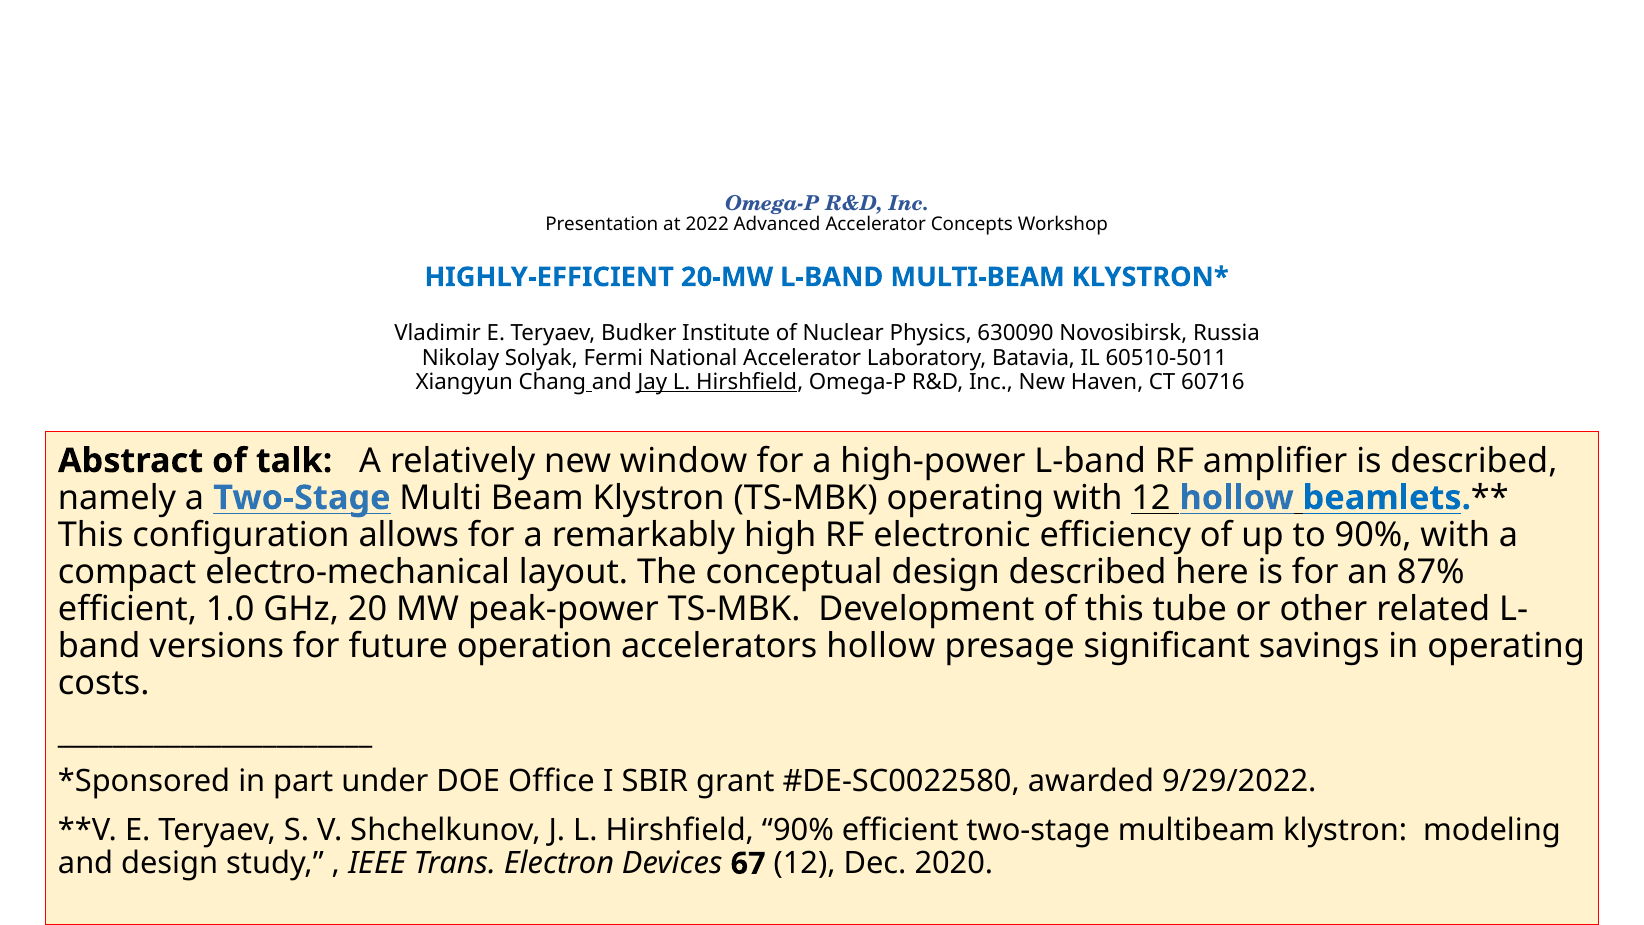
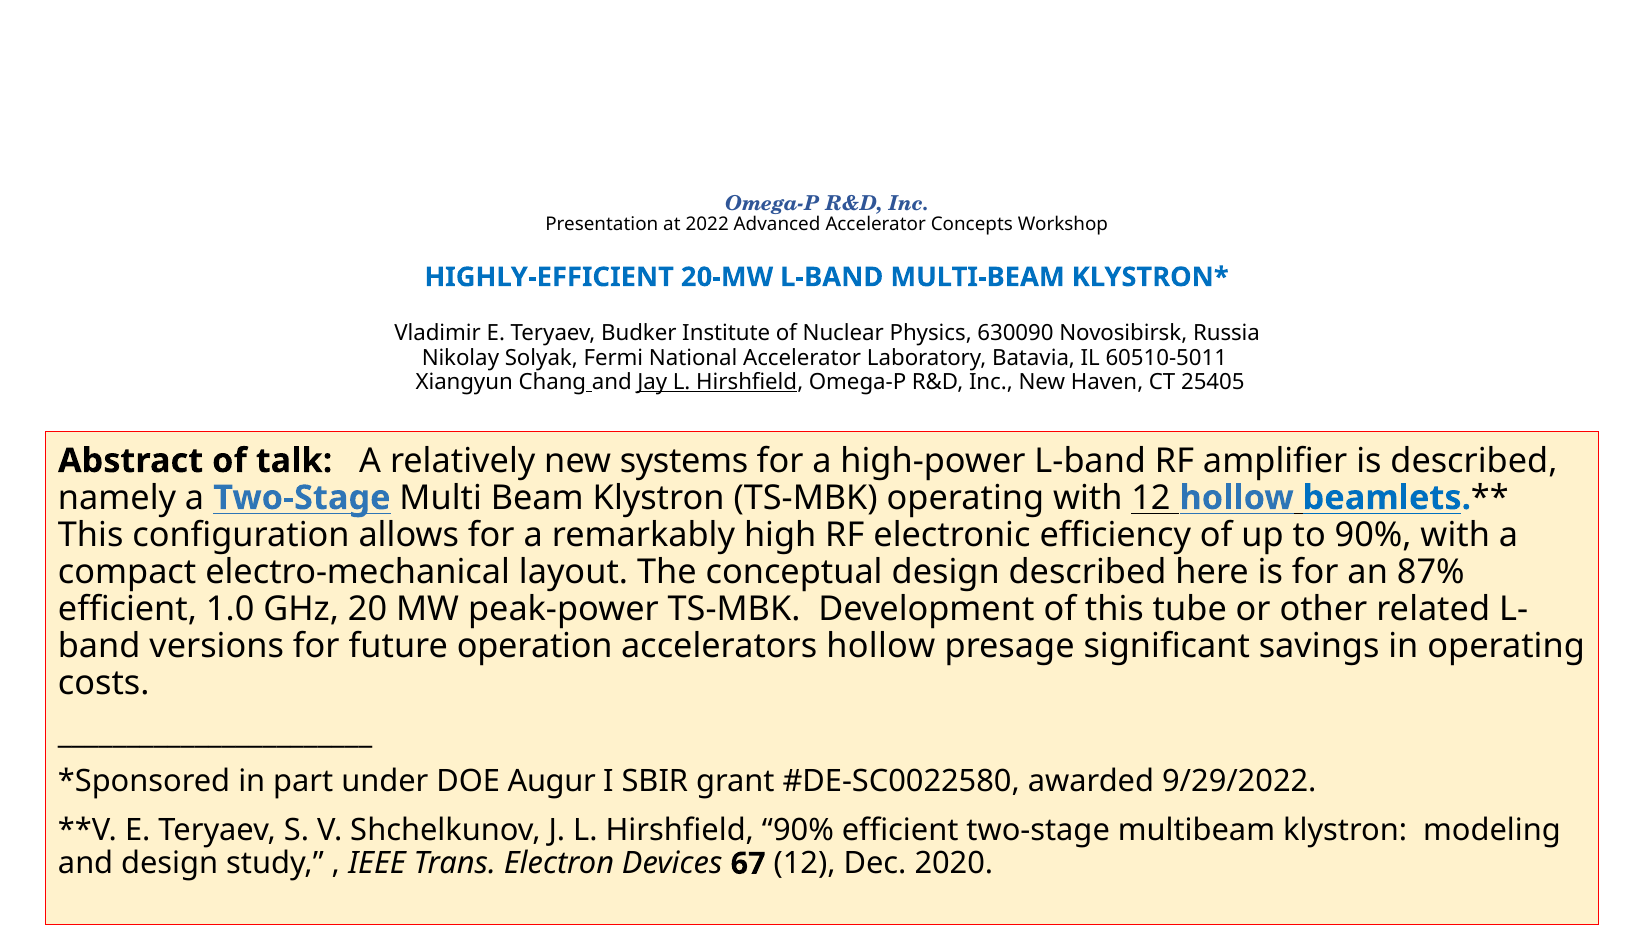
60716: 60716 -> 25405 (1213, 382)
window: window -> systems (684, 461)
Office: Office -> Augur (552, 781)
